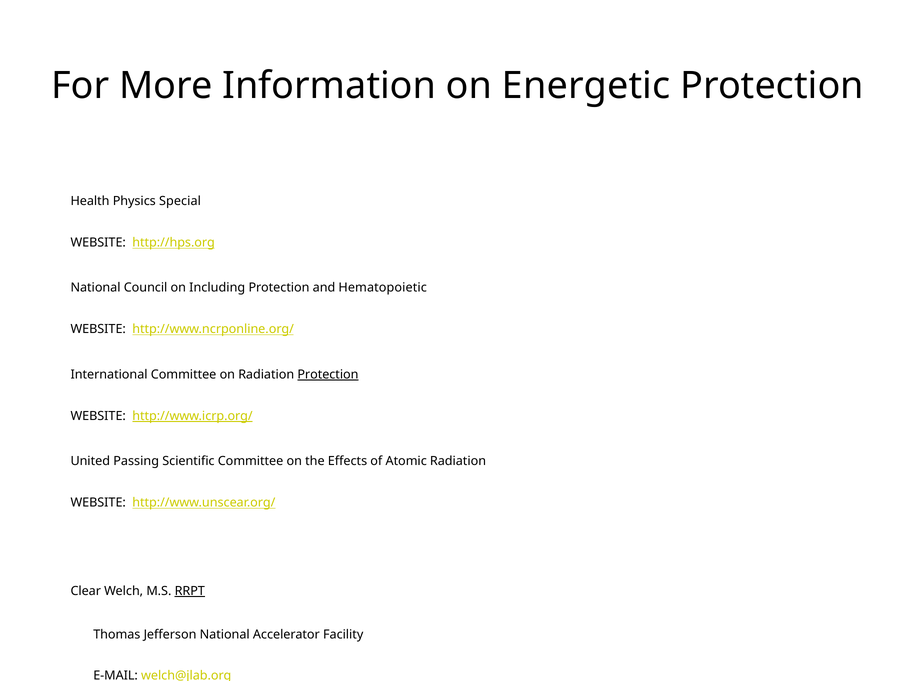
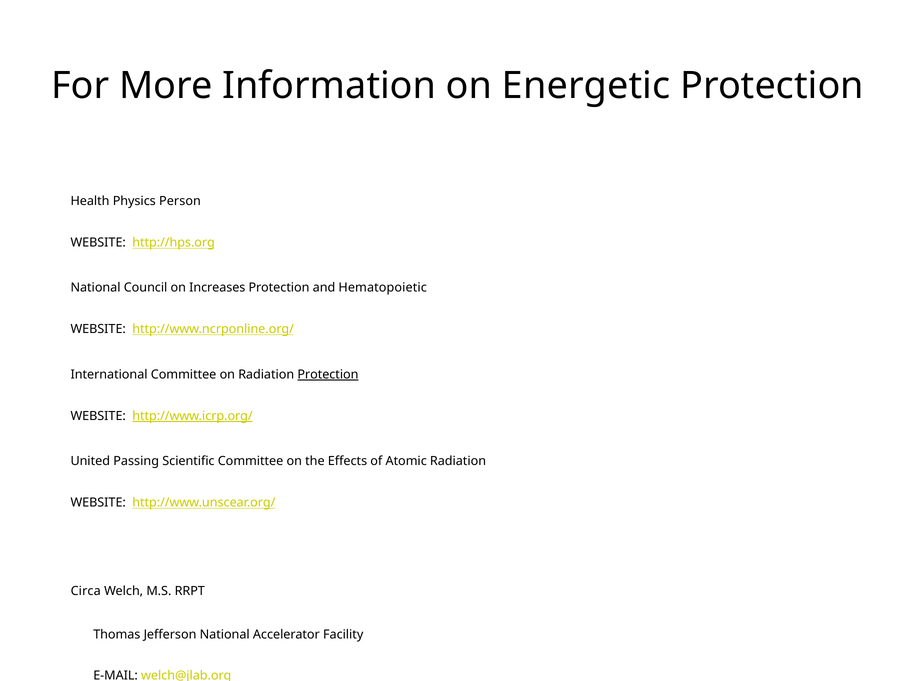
Special: Special -> Person (180, 201)
Including: Including -> Increases (217, 288)
Clear: Clear -> Circa (86, 591)
RRPT underline: present -> none (190, 591)
